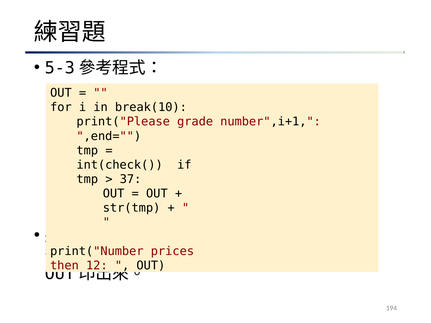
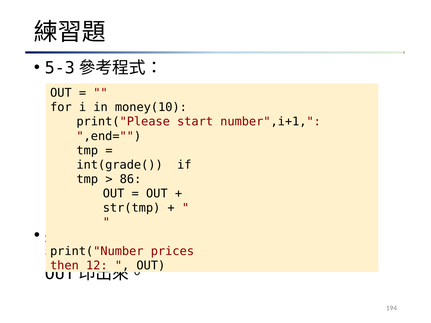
break(10: break(10 -> money(10 (151, 107)
grade: grade -> start (195, 122)
int(check(: int(check( -> int(grade( (120, 165)
37: 37 -> 86 (131, 179)
